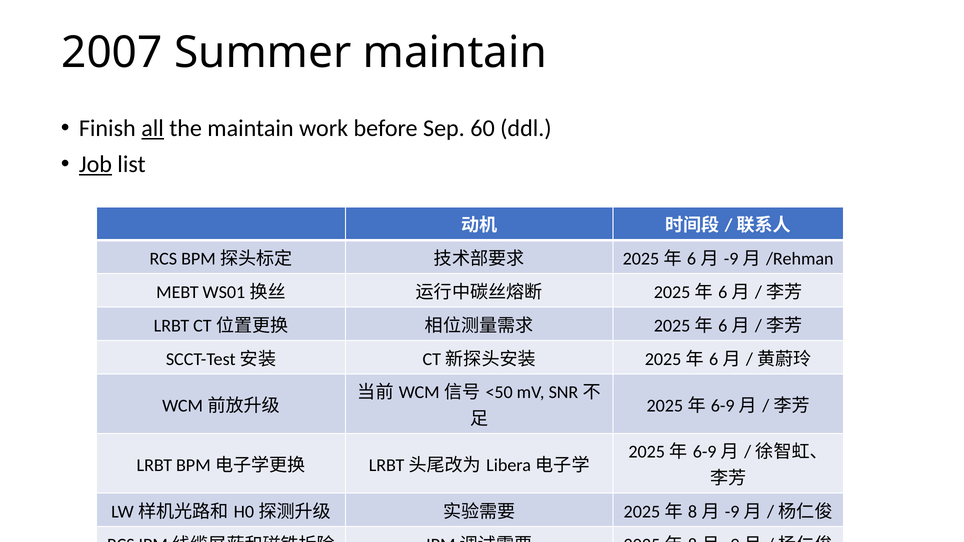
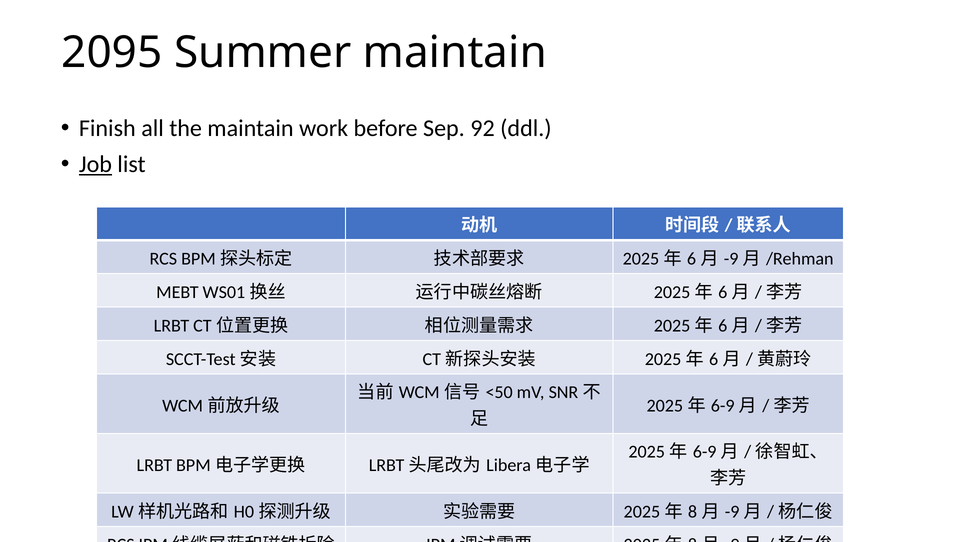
2007: 2007 -> 2095 (112, 53)
all underline: present -> none (153, 128)
60: 60 -> 92 (483, 128)
